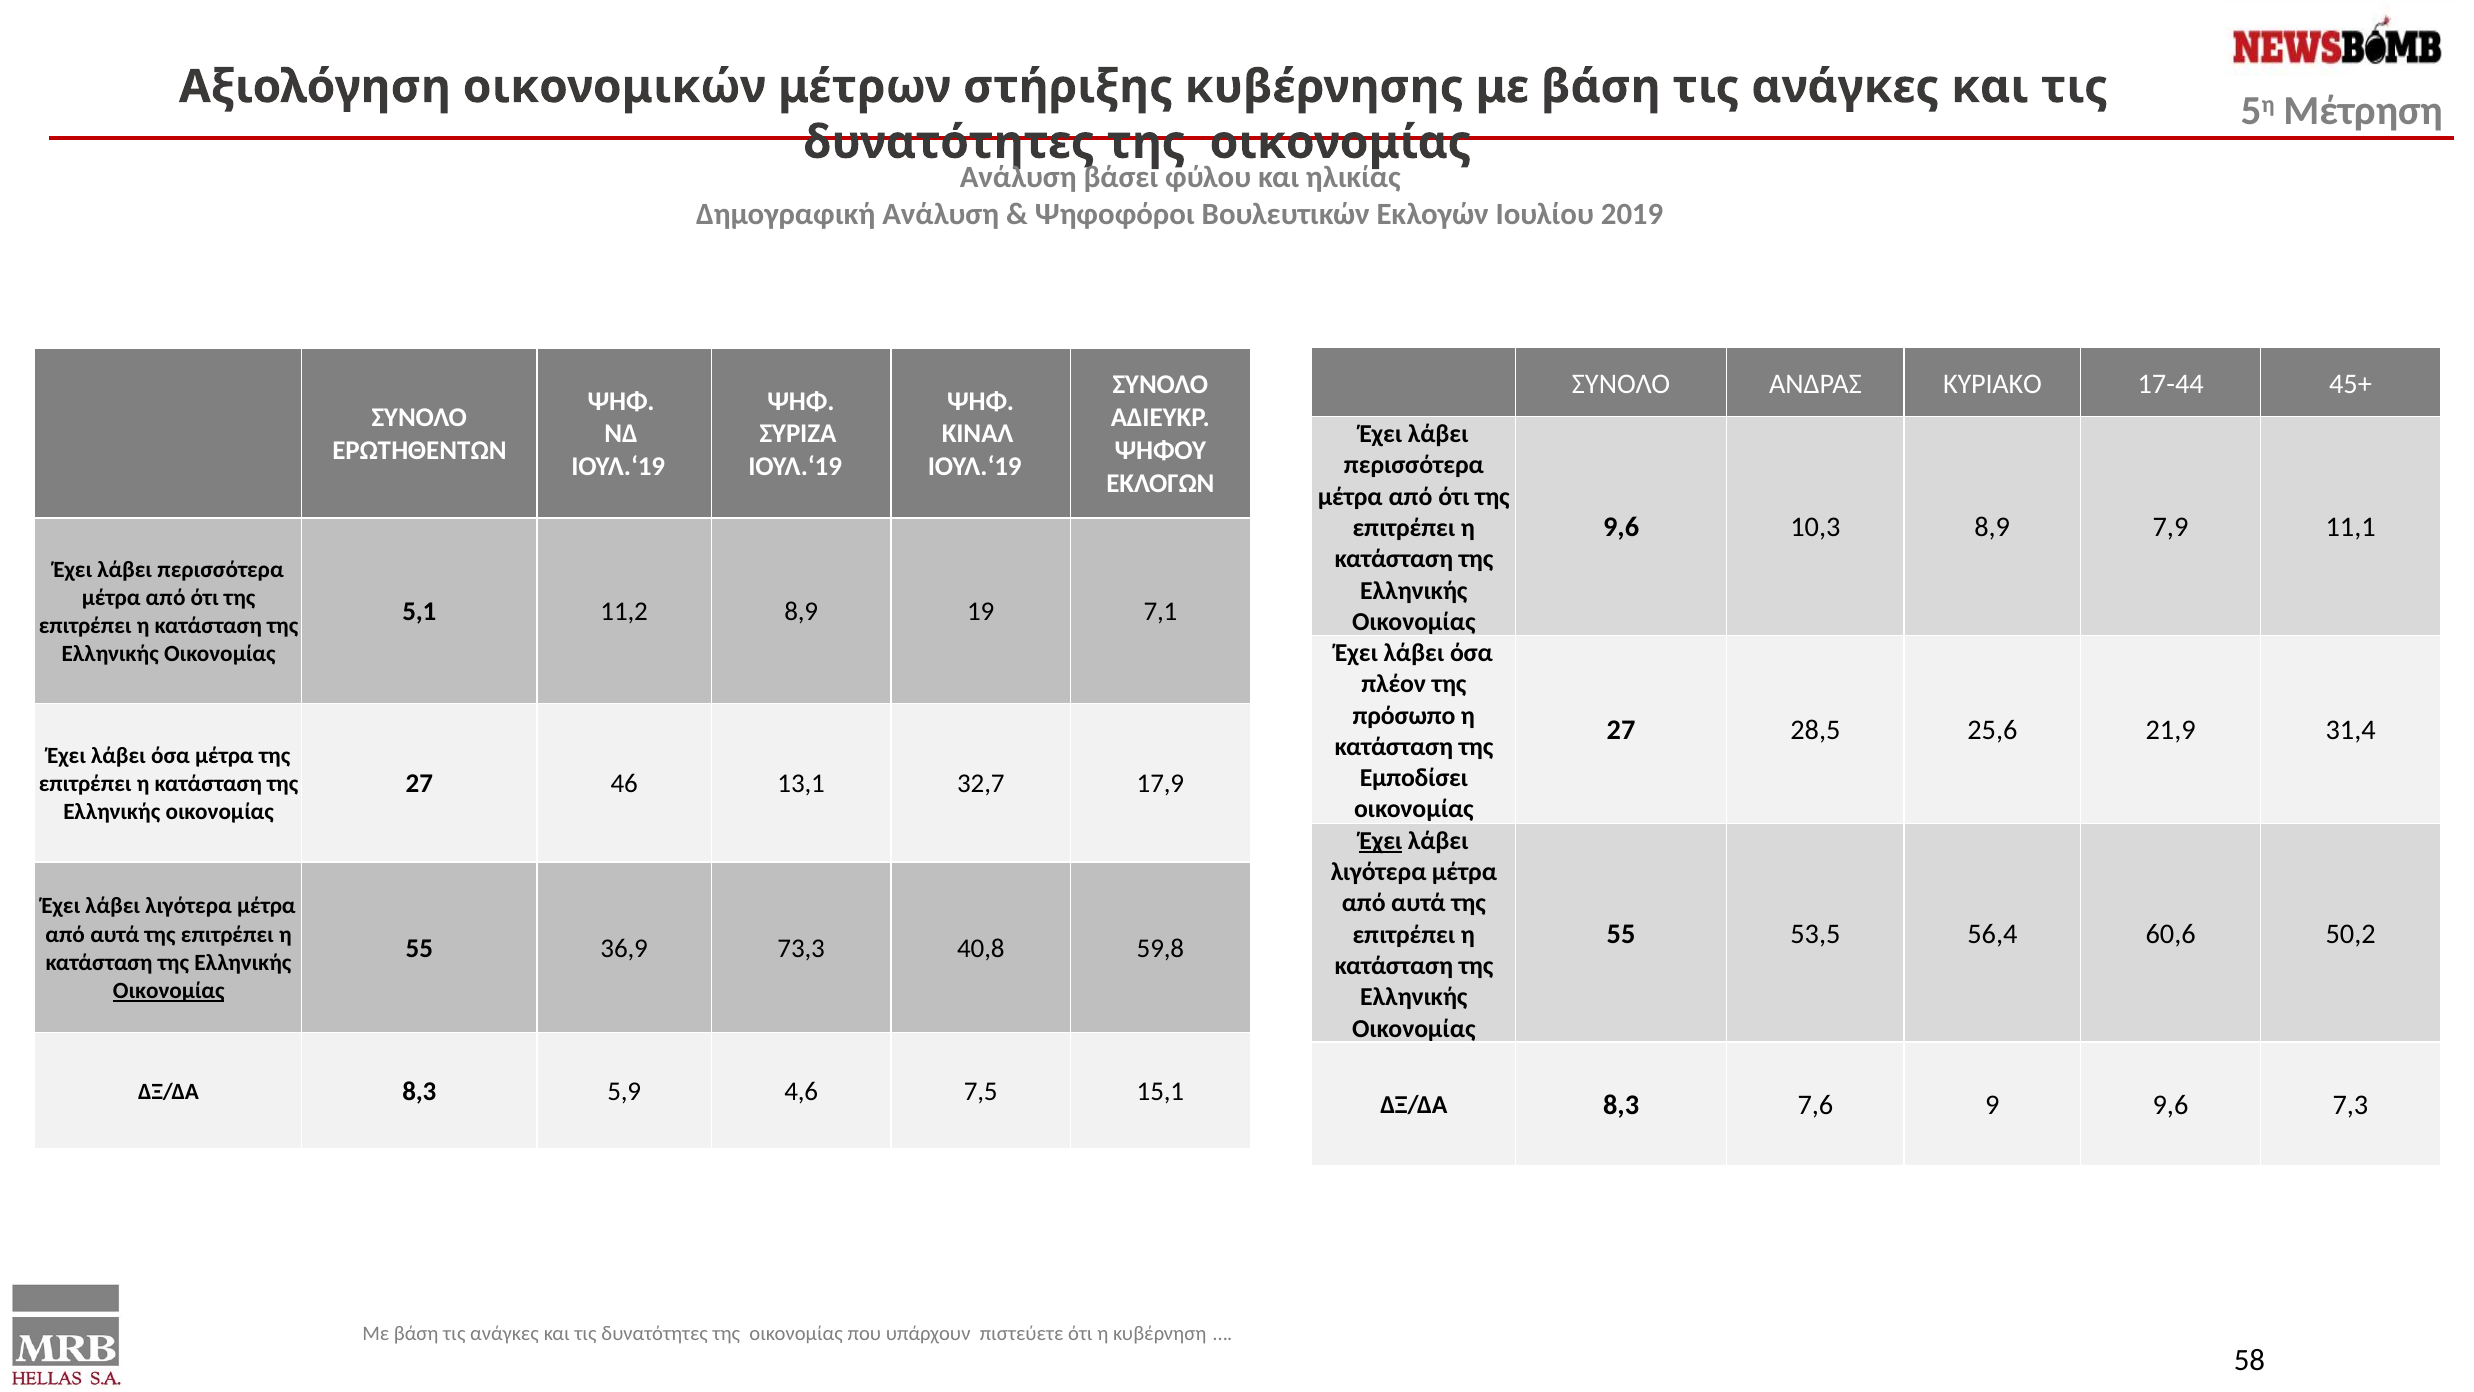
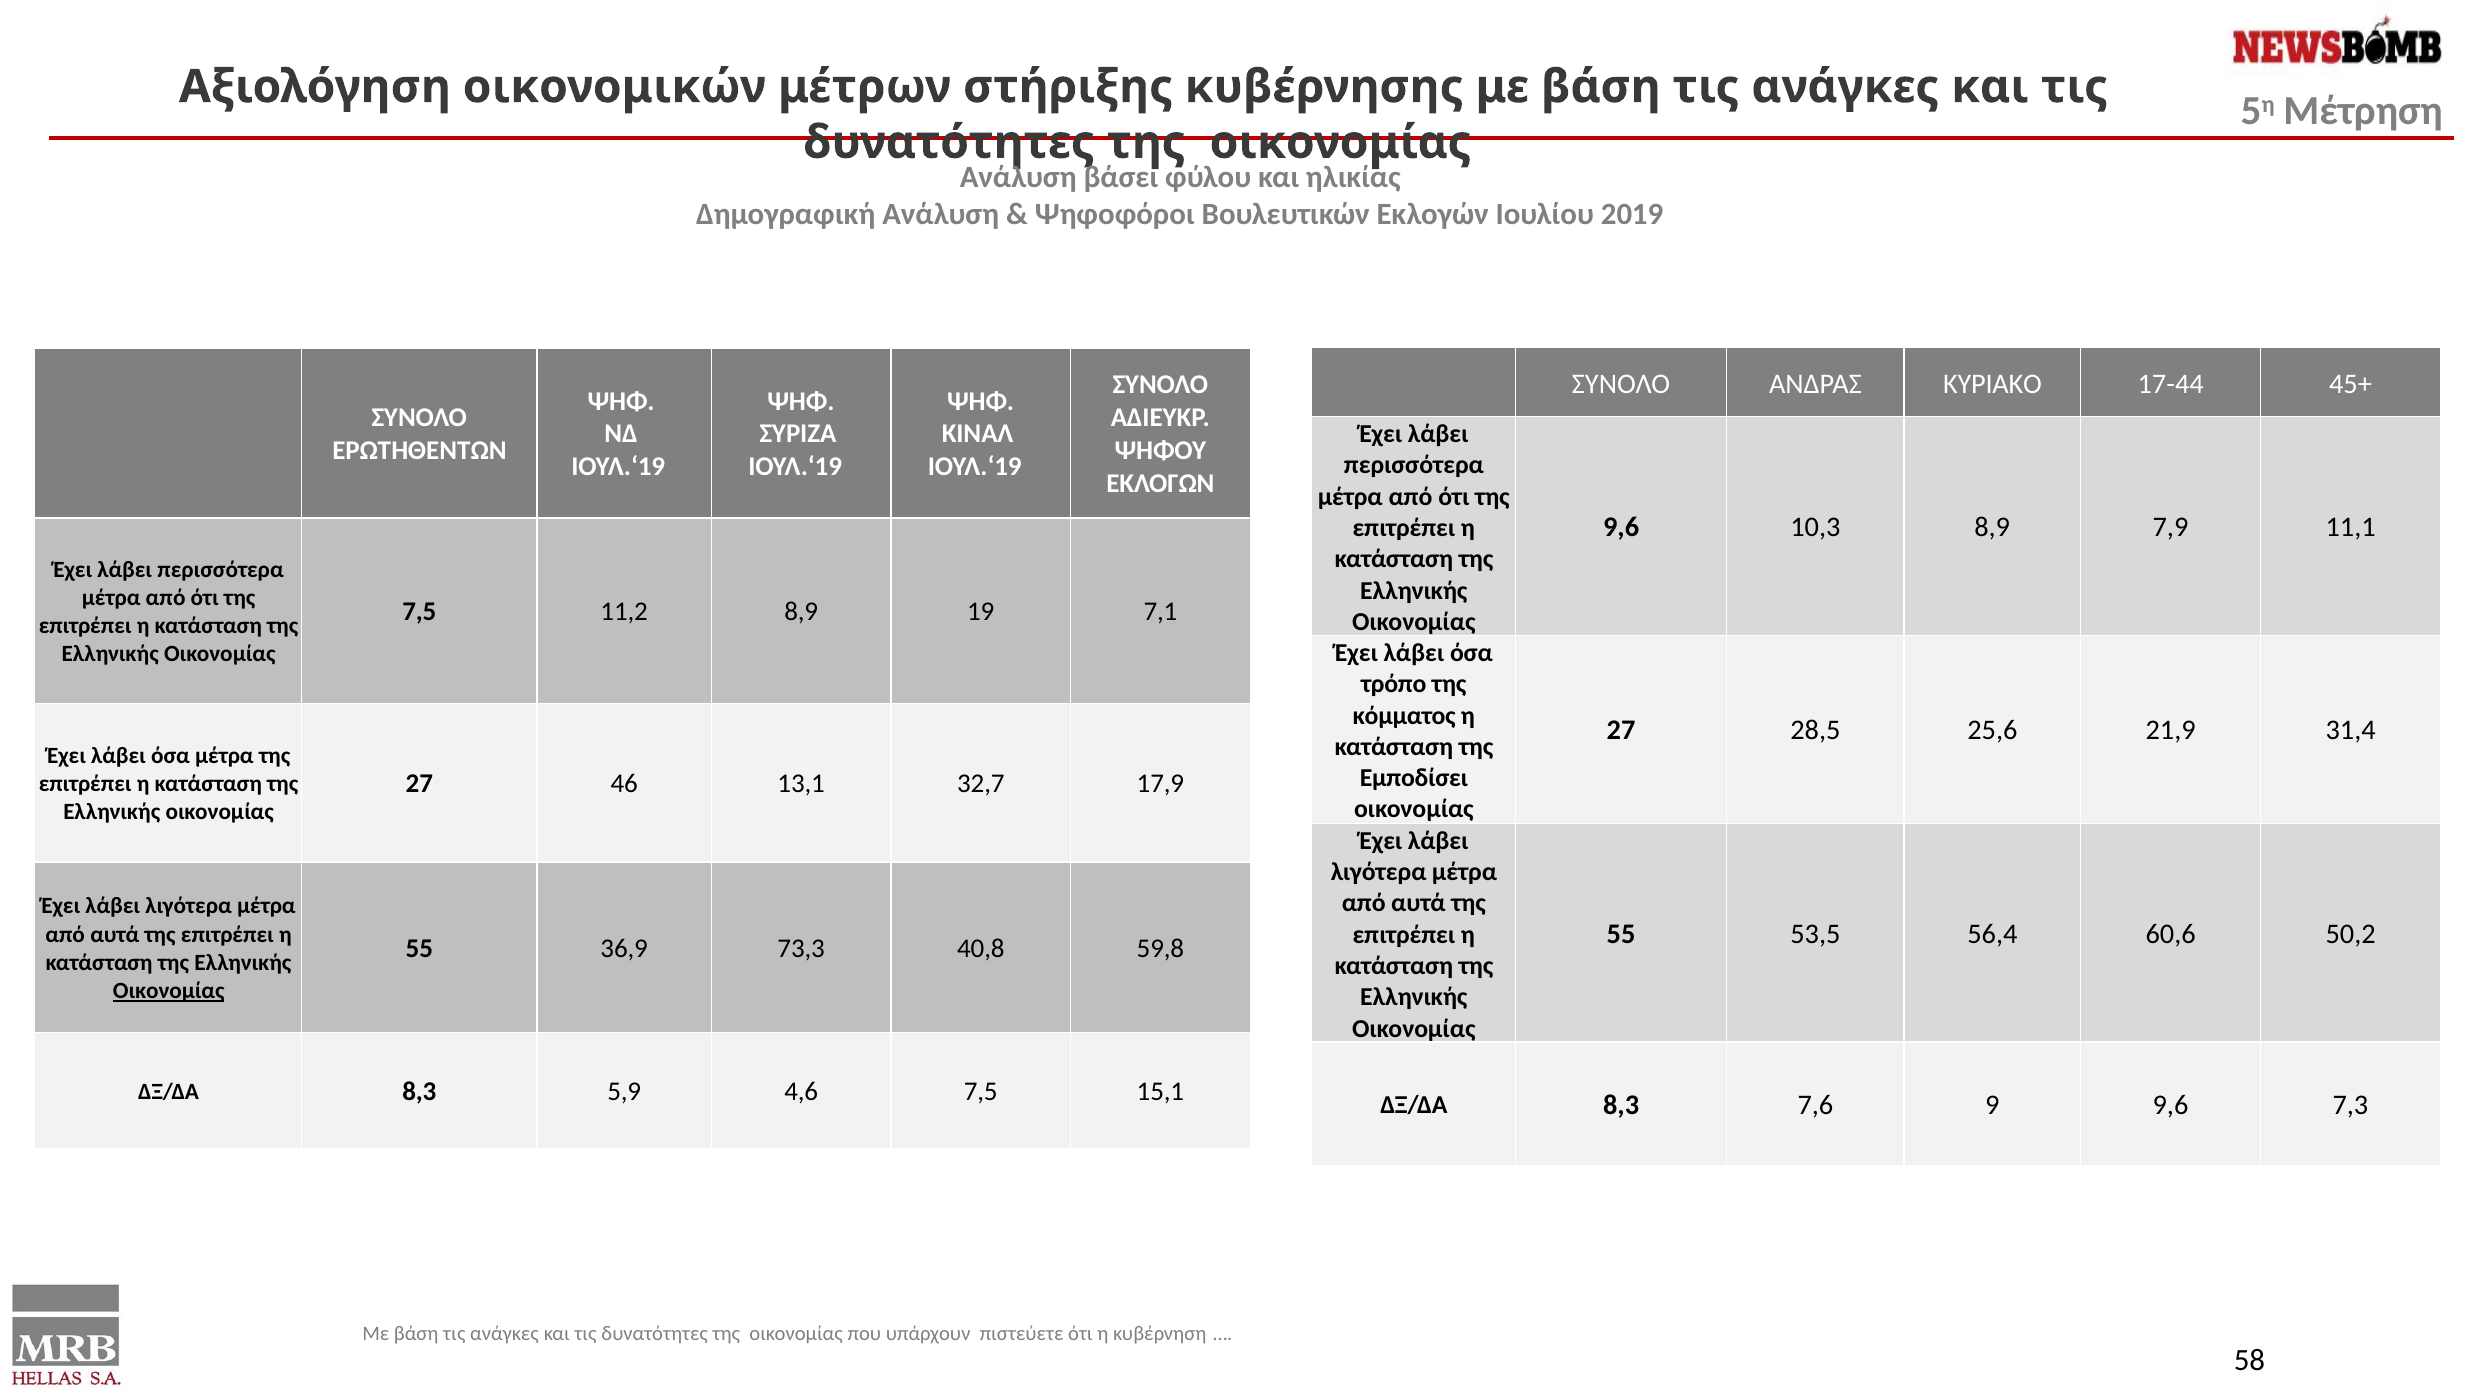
5,1: 5,1 -> 7,5 (419, 612)
πλέον: πλέον -> τρόπο (1394, 684)
πρόσωπο: πρόσωπο -> κόμματος (1404, 715)
Έχει underline: present -> none (1381, 841)
